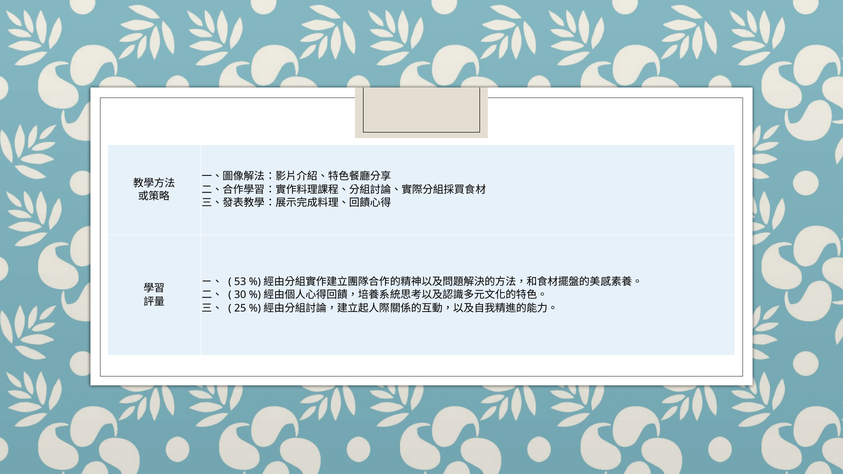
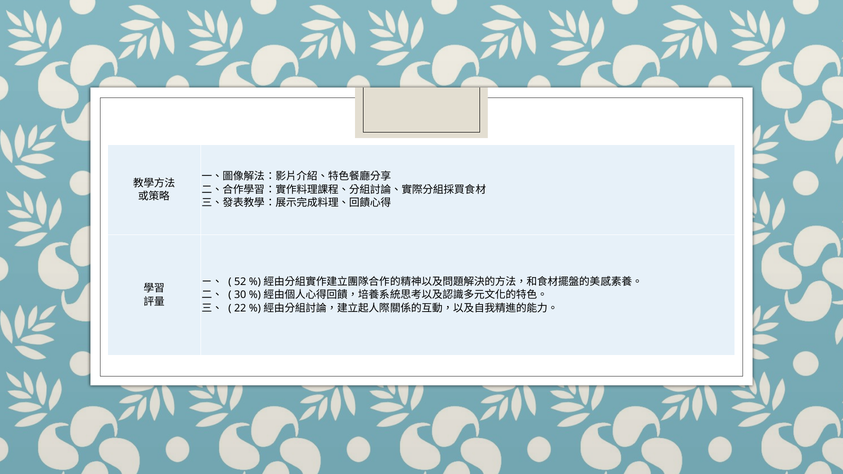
53: 53 -> 52 (240, 282)
25: 25 -> 22 (240, 308)
